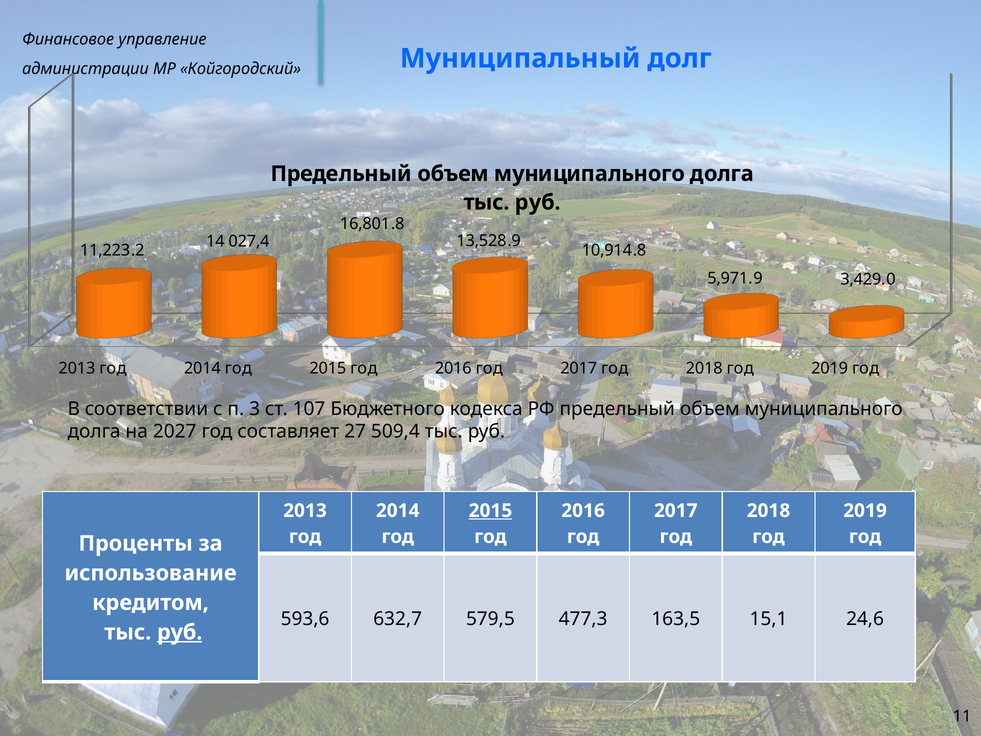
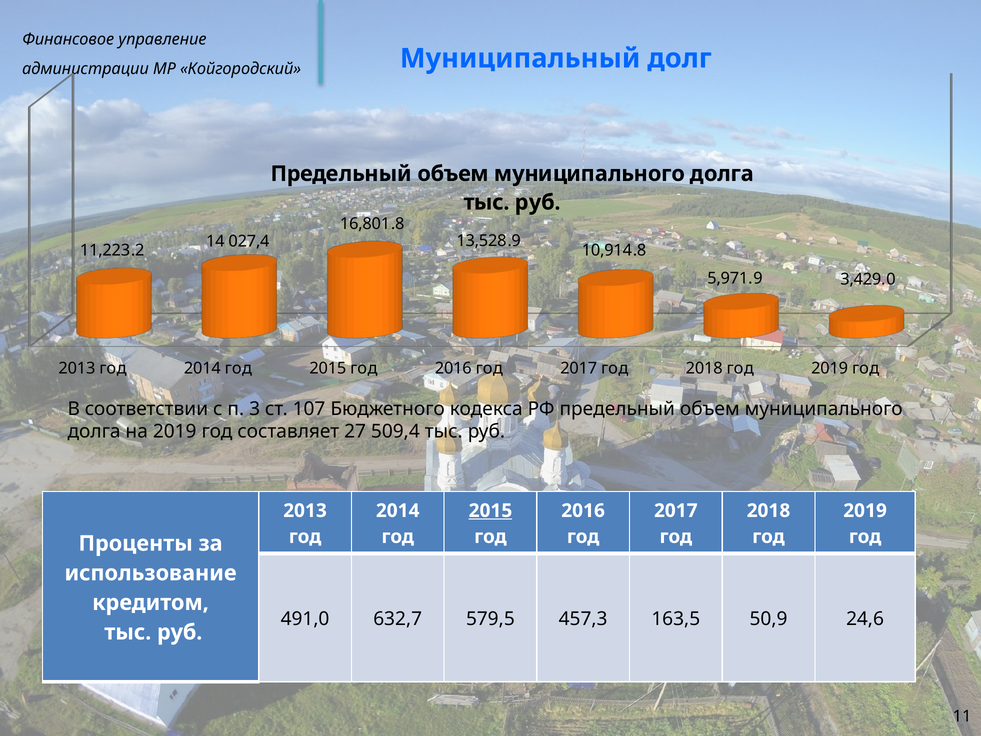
на 2027: 2027 -> 2019 (175, 432)
593,6: 593,6 -> 491,0 (305, 619)
477,3: 477,3 -> 457,3 (583, 619)
15,1: 15,1 -> 50,9 (769, 619)
руб underline: present -> none (180, 632)
